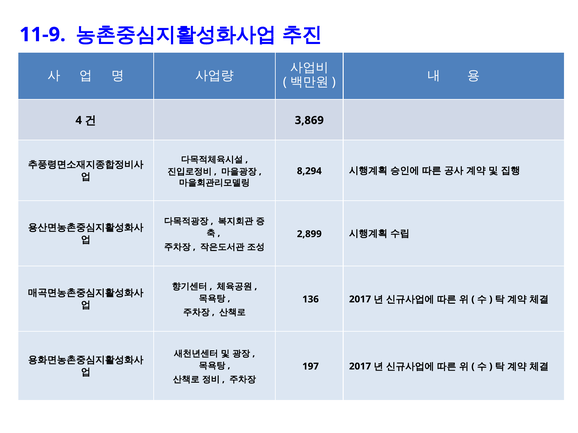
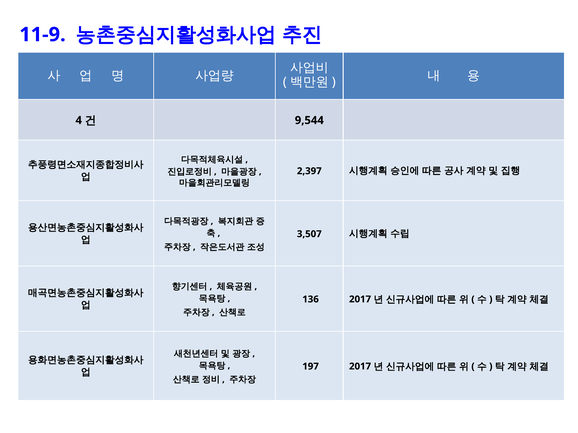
3,869: 3,869 -> 9,544 (309, 120)
8,294: 8,294 -> 2,397 (309, 171)
2,899: 2,899 -> 3,507 (309, 234)
